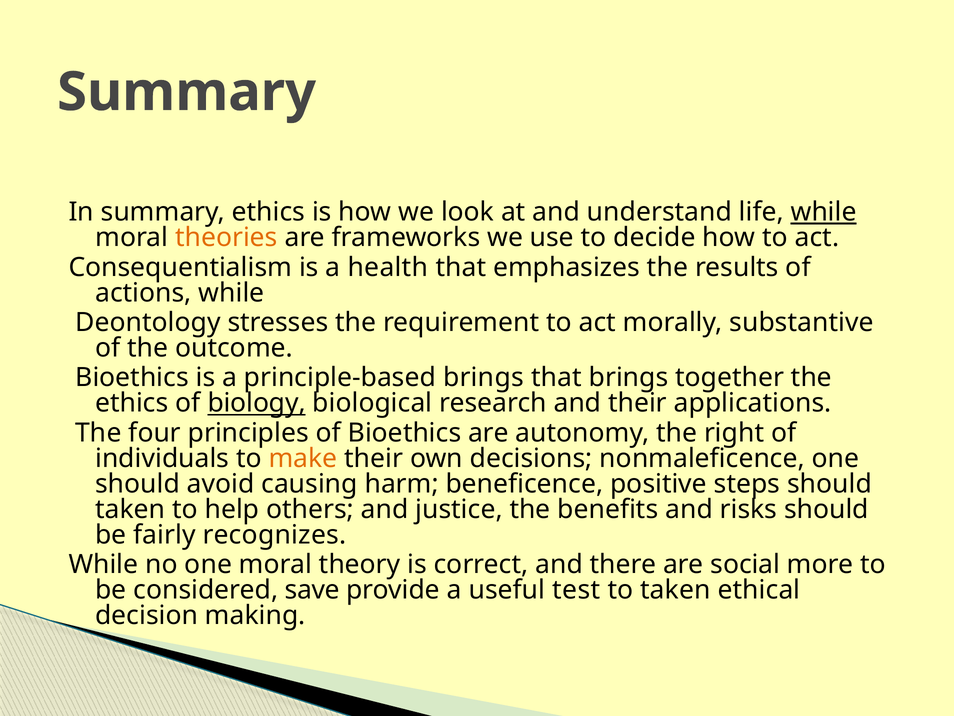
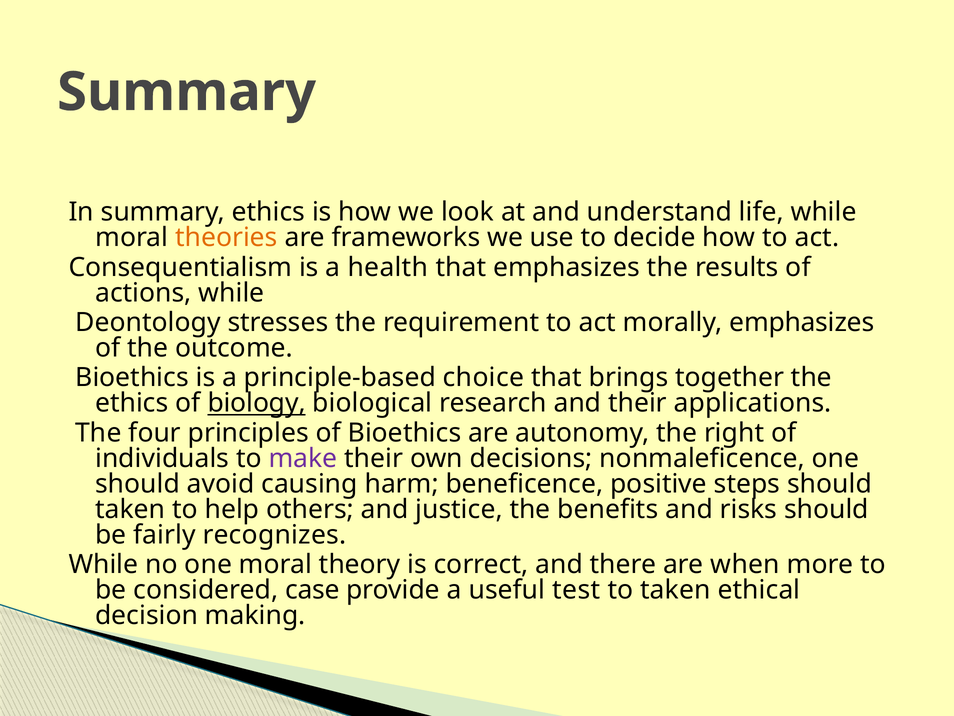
while underline: present -> none (824, 212)
morally substantive: substantive -> emphasizes (802, 322)
principle-based brings: brings -> choice (483, 377)
make colour: orange -> purple (303, 458)
social: social -> when (745, 564)
save: save -> case (312, 590)
